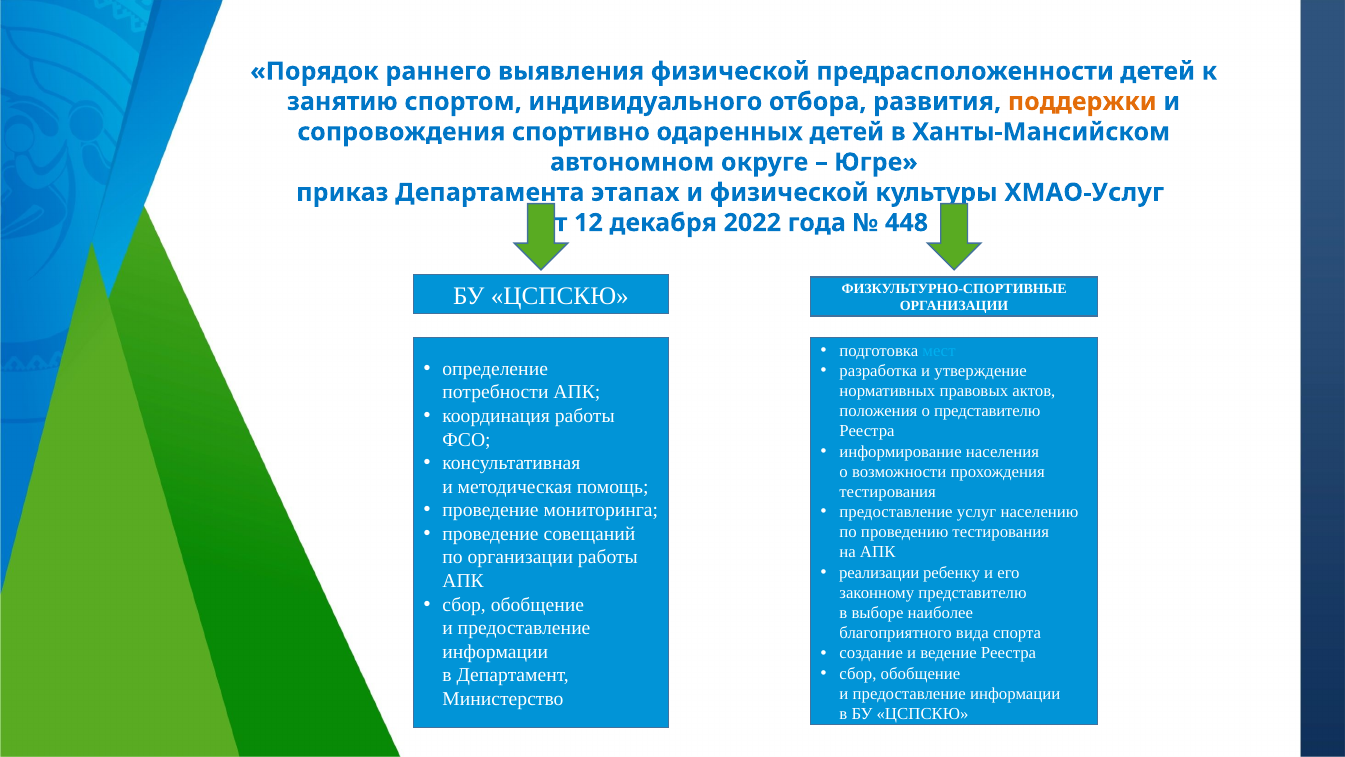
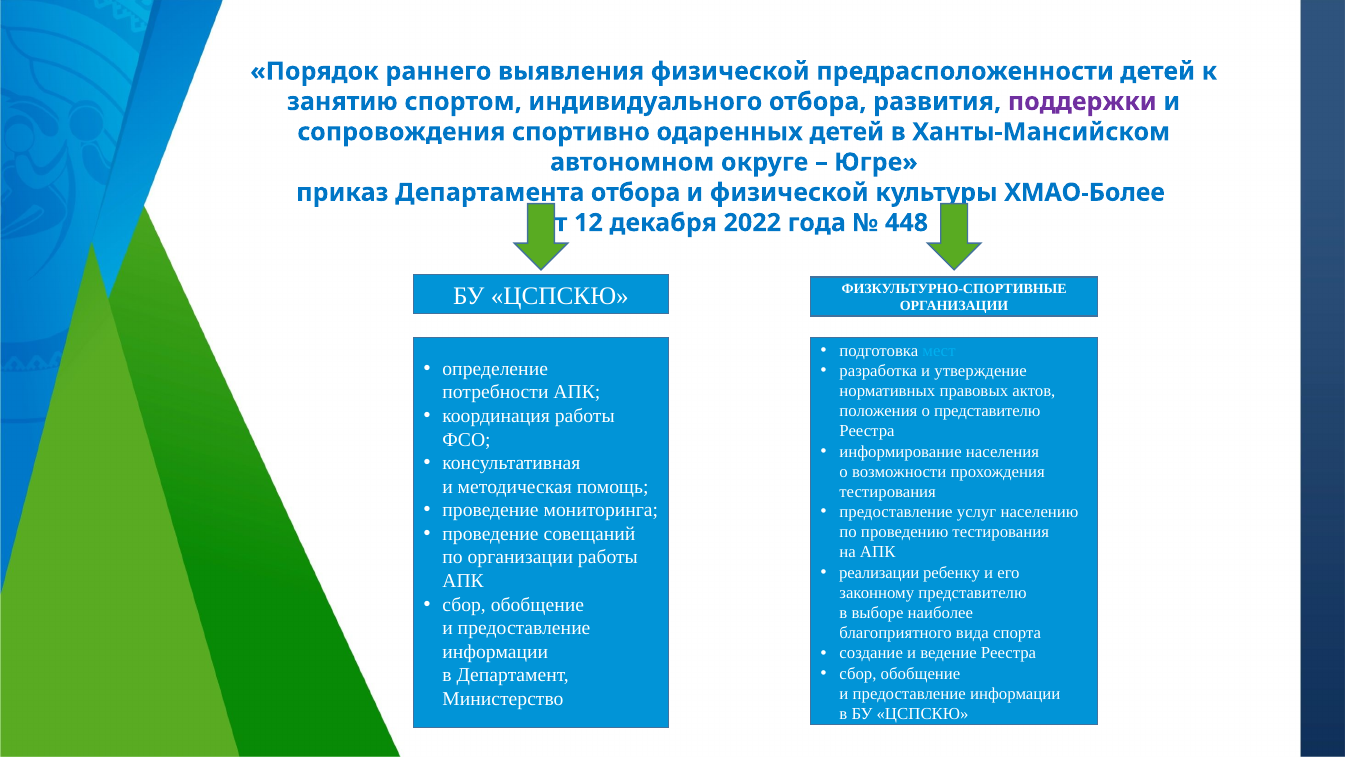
поддержки colour: orange -> purple (1082, 102)
этапах: этапах -> отбора (636, 192)
ХМАО-Услуг: ХМАО-Услуг -> ХМАО-Более (1085, 192)
